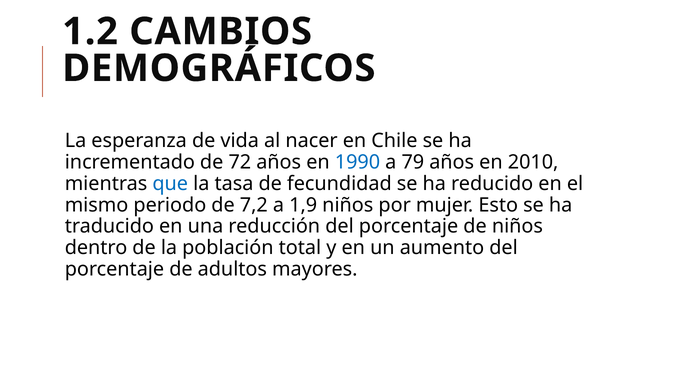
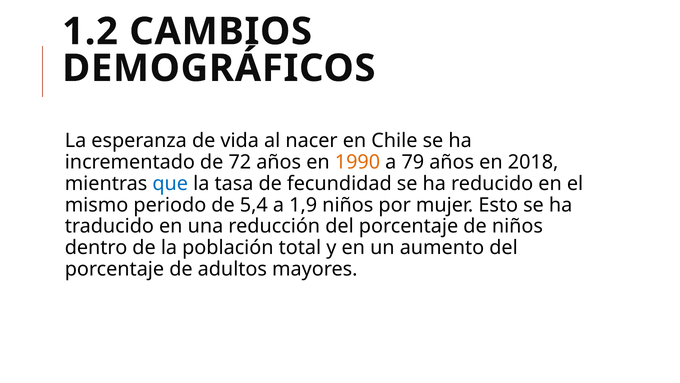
1990 colour: blue -> orange (357, 162)
2010: 2010 -> 2018 (533, 162)
7,2: 7,2 -> 5,4 (254, 205)
